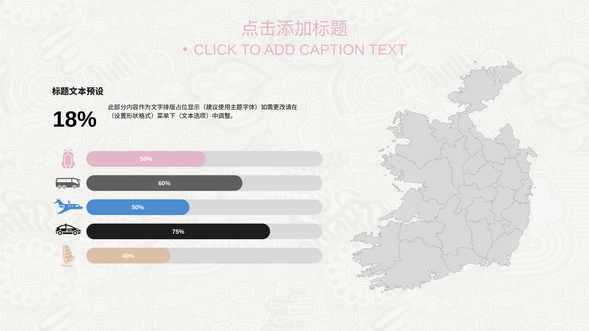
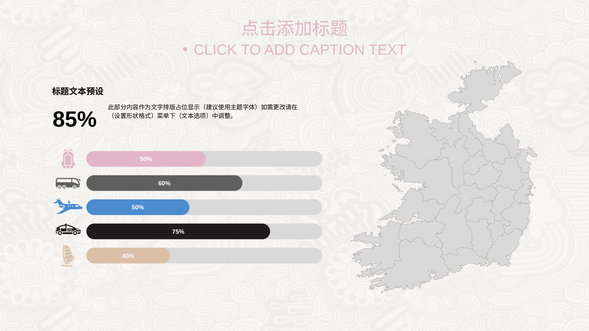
18%: 18% -> 85% (75, 120)
